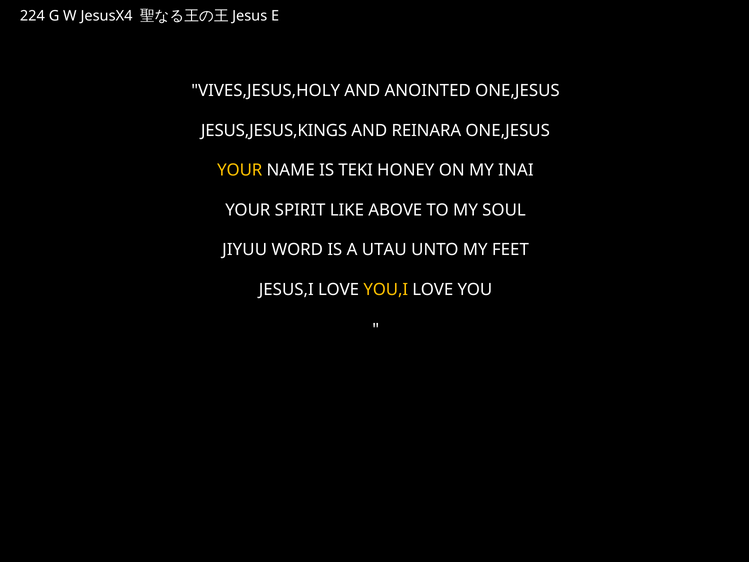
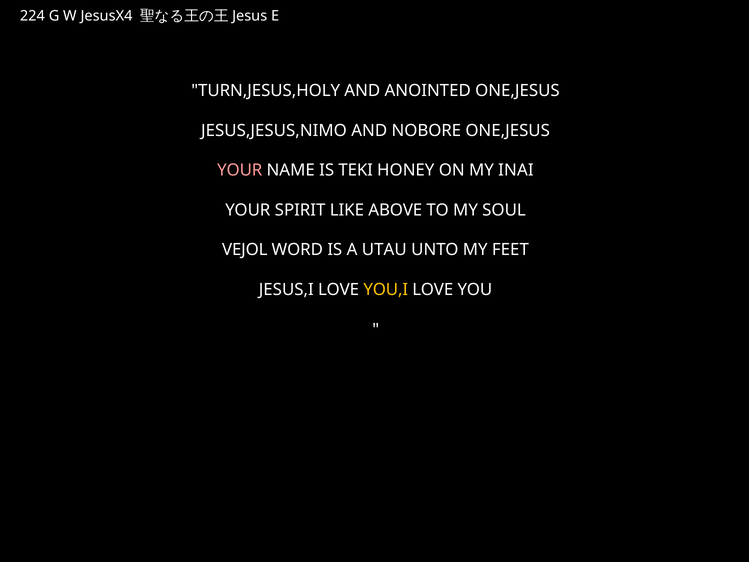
VIVES,JESUS,HOLY: VIVES,JESUS,HOLY -> TURN,JESUS,HOLY (266, 91)
JESUS,JESUS,KINGS: JESUS,JESUS,KINGS -> JESUS,JESUS,NIMO (274, 131)
REINARA: REINARA -> NOBORE (426, 131)
YOUR colour: yellow -> pink (240, 170)
JIYUU: JIYUU -> VEJOL (245, 250)
